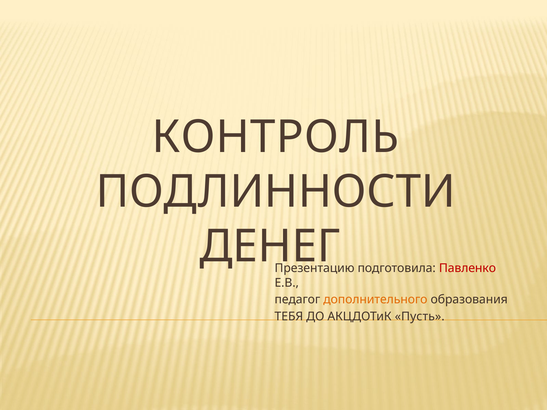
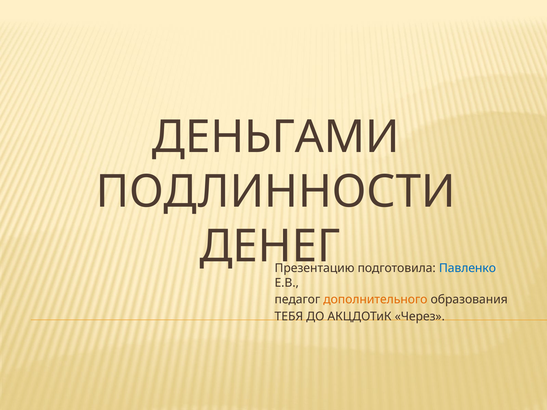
КОНТРОЛЬ: КОНТРОЛЬ -> ДЕНЬГАМИ (276, 137)
Павленко colour: red -> blue (467, 268)
Пусть: Пусть -> Через (420, 317)
